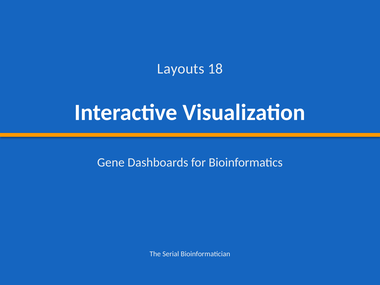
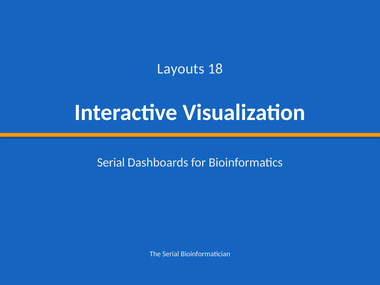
Gene: Gene -> Serial (111, 162)
